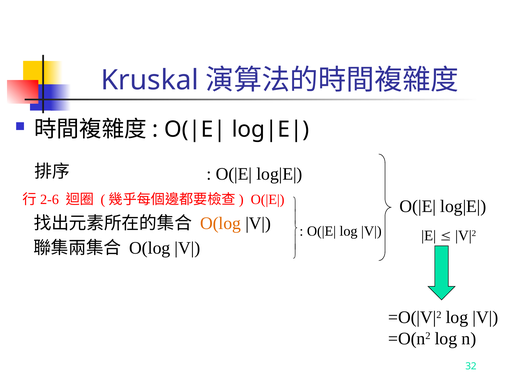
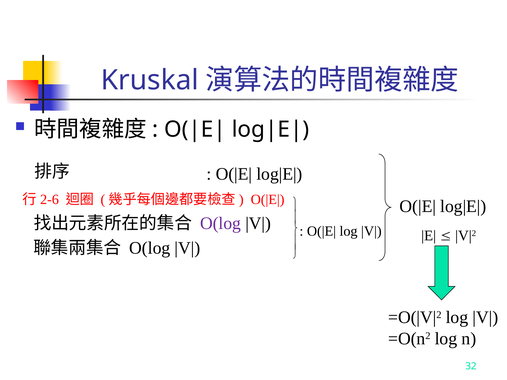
O(log colour: orange -> purple (221, 224)
